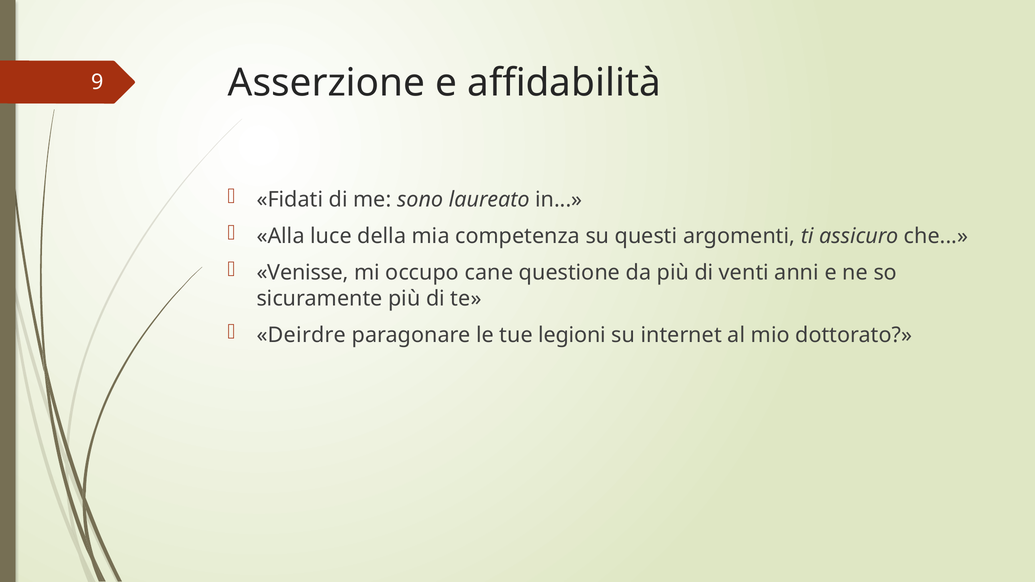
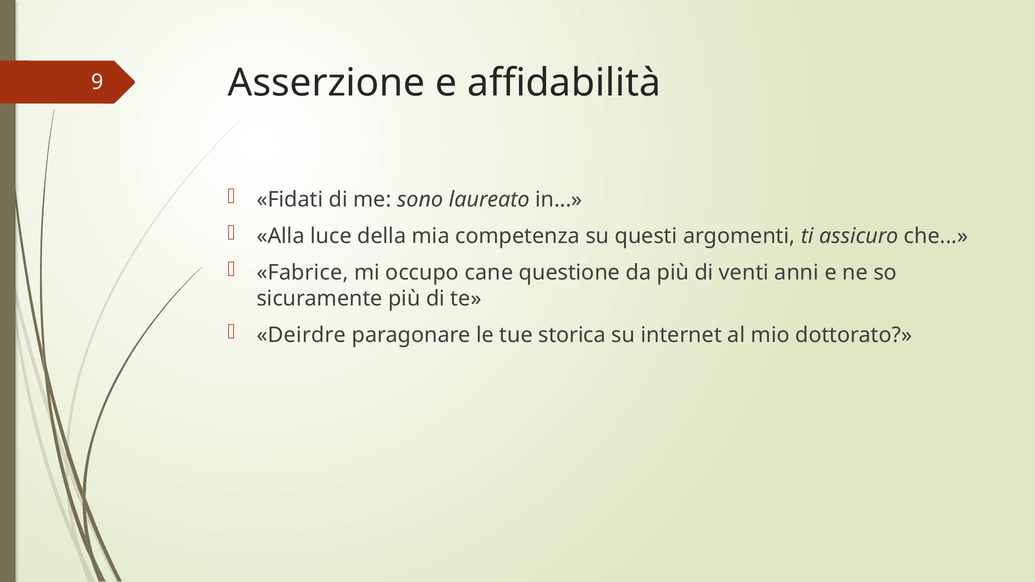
Venisse: Venisse -> Fabrice (302, 273)
legioni: legioni -> storica (572, 335)
